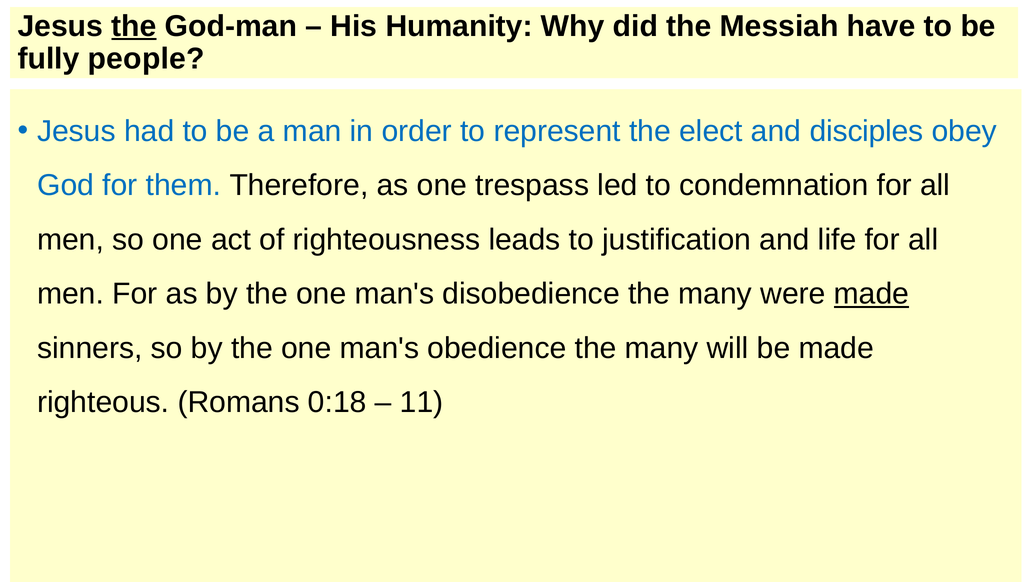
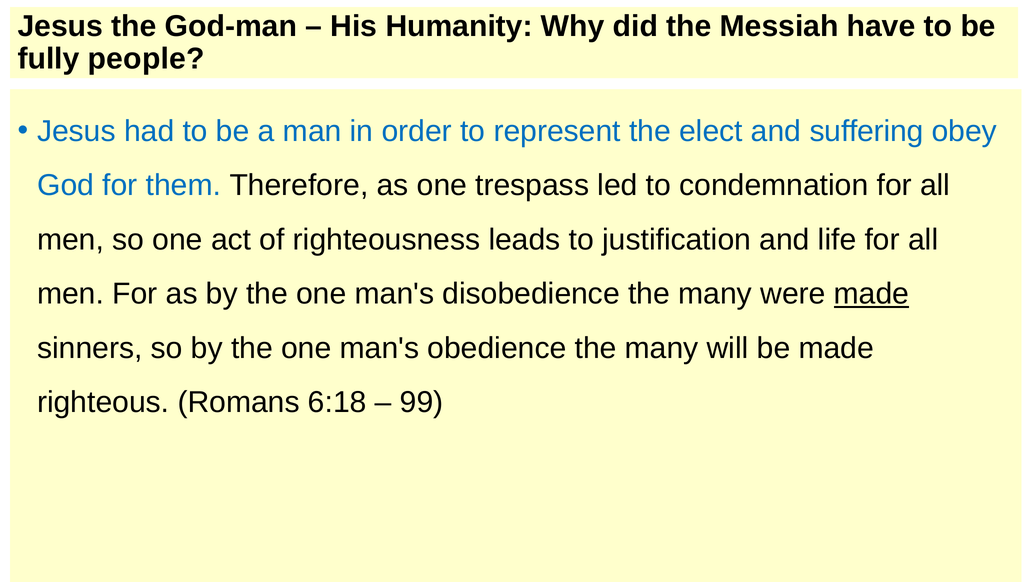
the underline: present -> none (134, 26)
disciples: disciples -> suffering (867, 131)
0:18: 0:18 -> 6:18 (337, 402)
11: 11 -> 99 (422, 402)
